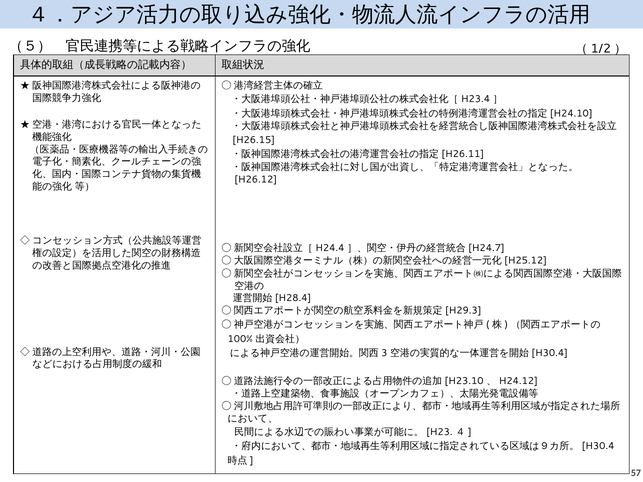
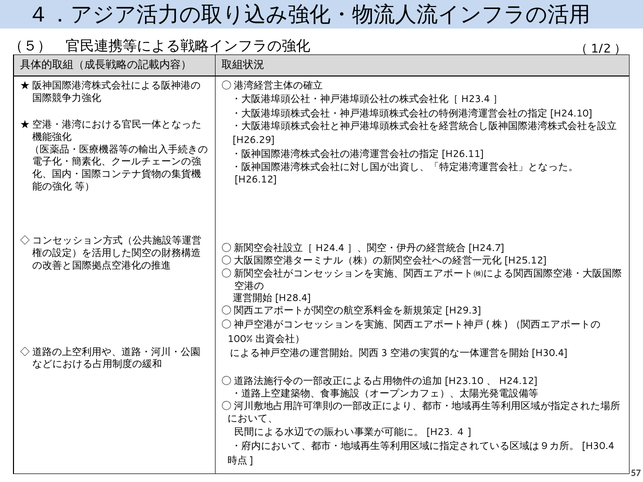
H26.15: H26.15 -> H26.29 (254, 140)
